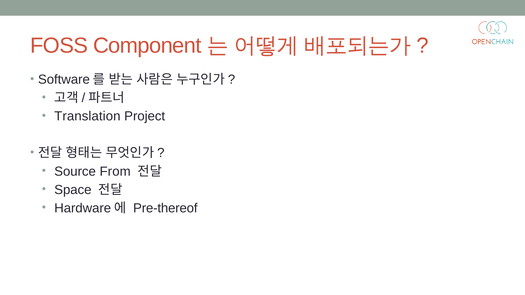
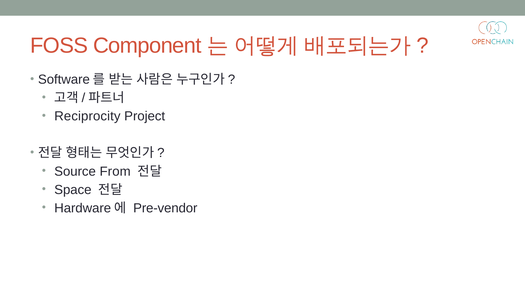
Translation: Translation -> Reciprocity (87, 116)
Pre-thereof: Pre-thereof -> Pre-vendor (165, 208)
